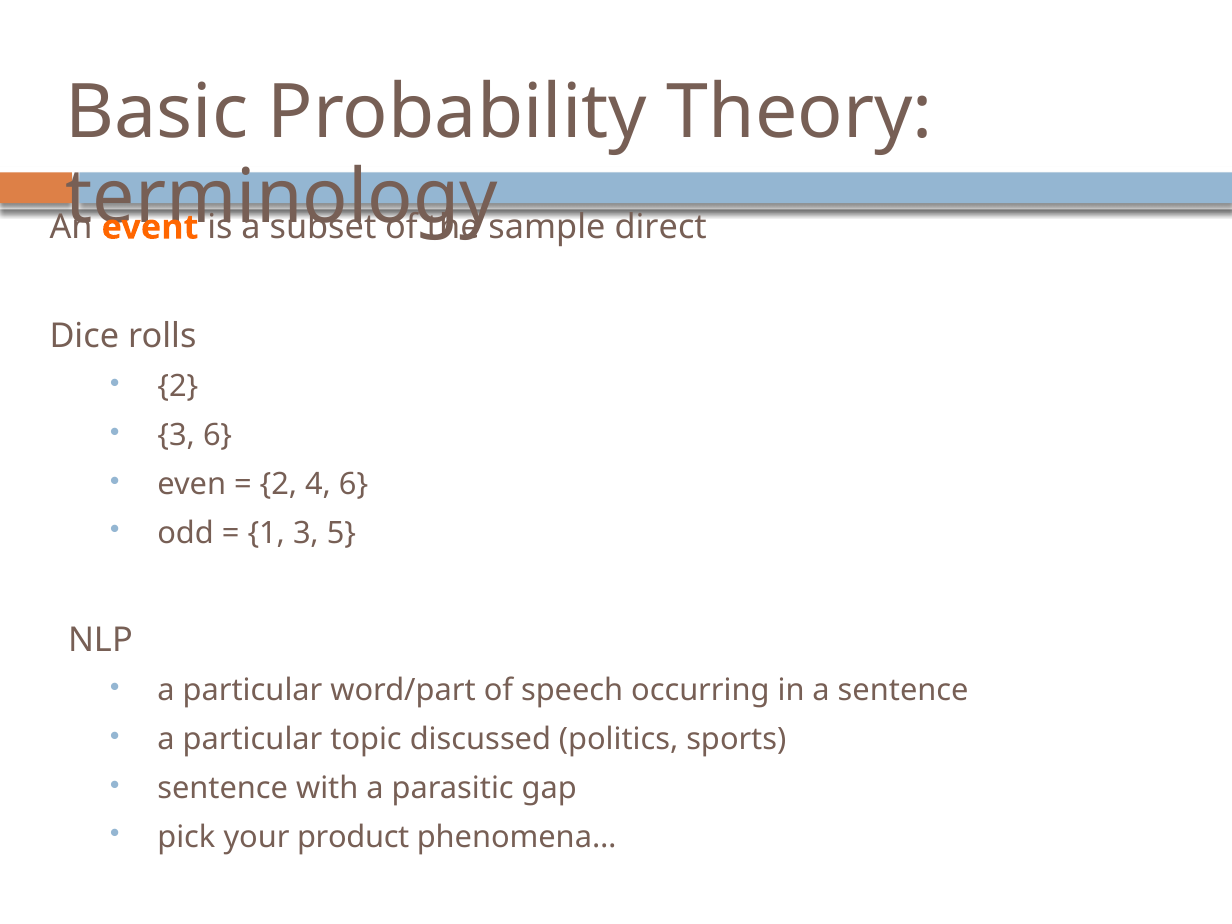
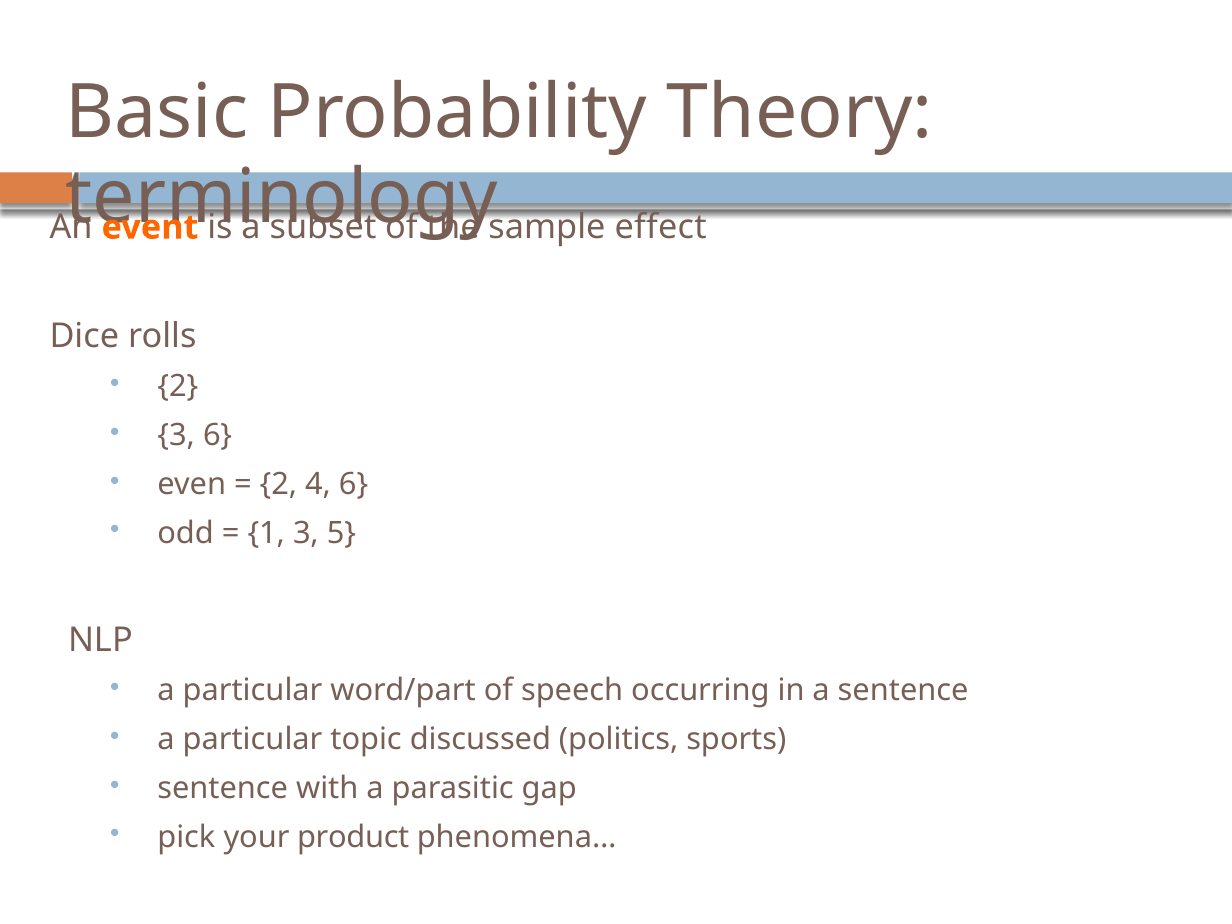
direct: direct -> effect (661, 227)
